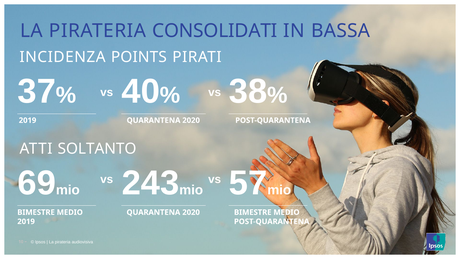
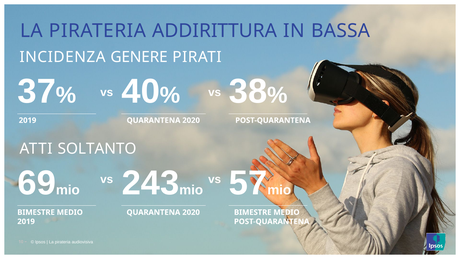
CONSOLIDATI: CONSOLIDATI -> ADDIRITTURA (215, 31)
POINTS: POINTS -> GENERE (139, 57)
